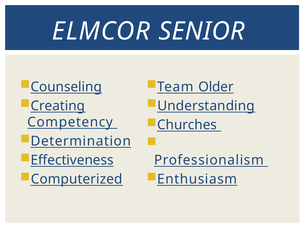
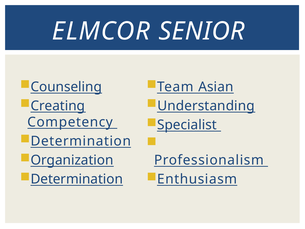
Older: Older -> Asian (216, 87)
Churches: Churches -> Specialist (187, 125)
Effectiveness: Effectiveness -> Organization (72, 160)
Computerized: Computerized -> Determination (77, 179)
